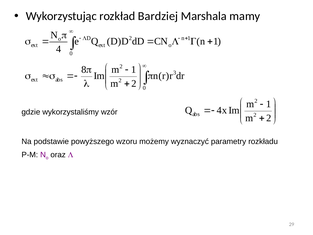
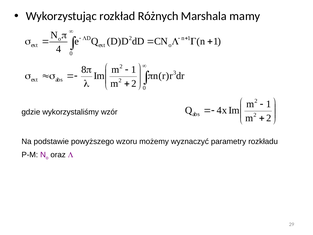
Bardziej: Bardziej -> Różnych (158, 16)
